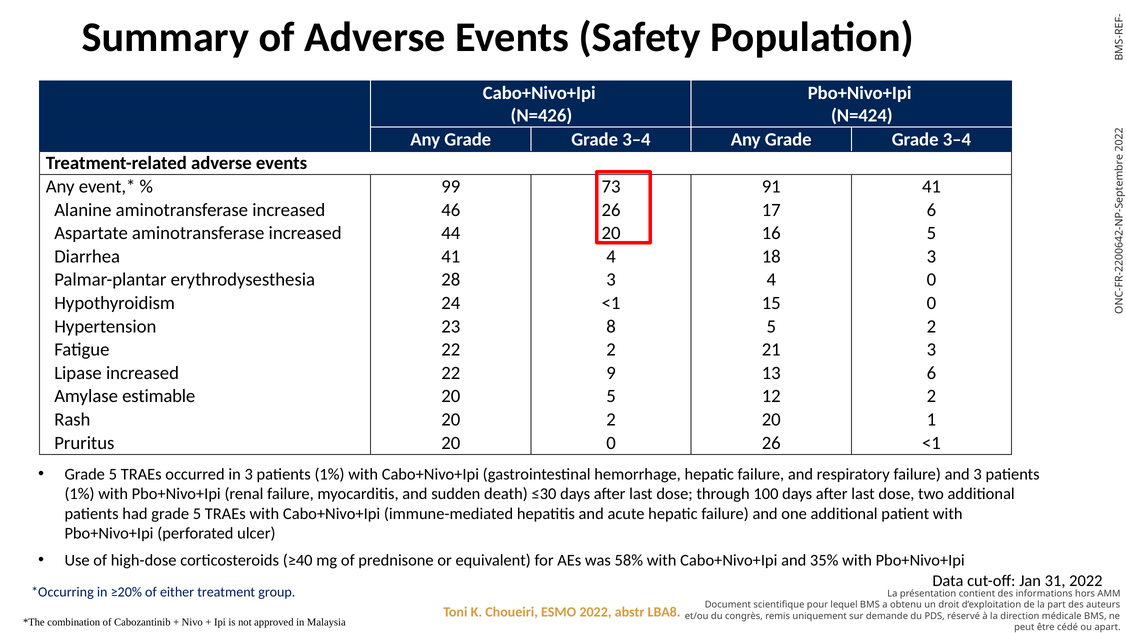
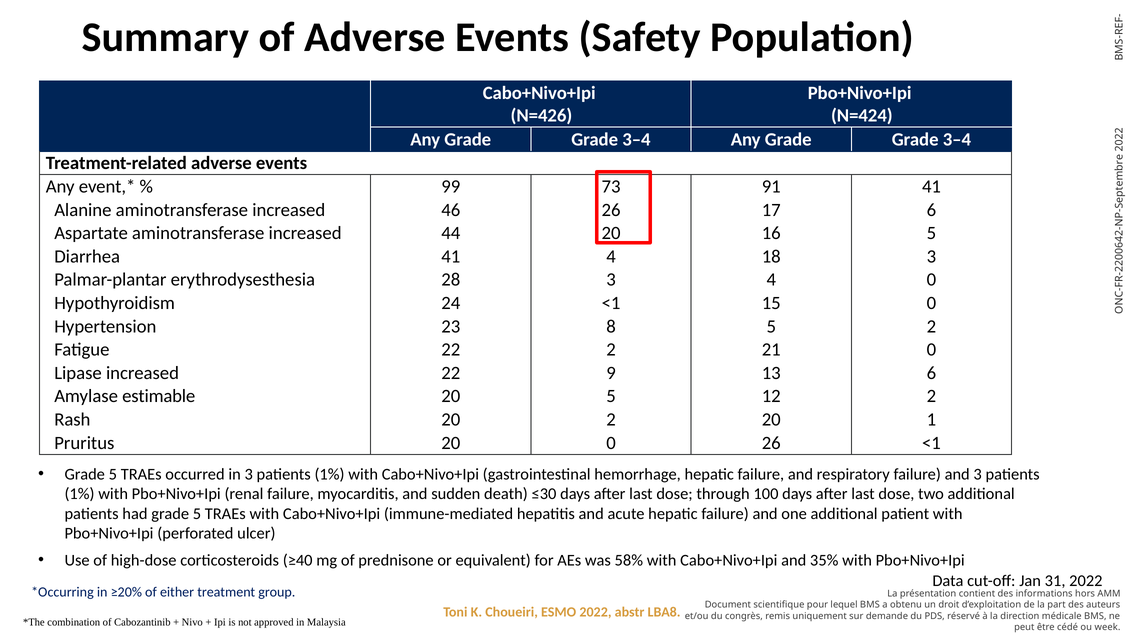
21 3: 3 -> 0 (931, 350)
apart: apart -> week (1108, 628)
